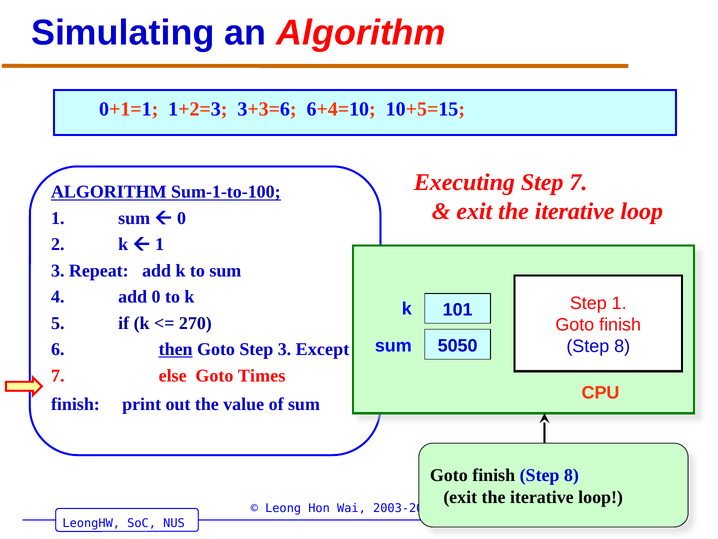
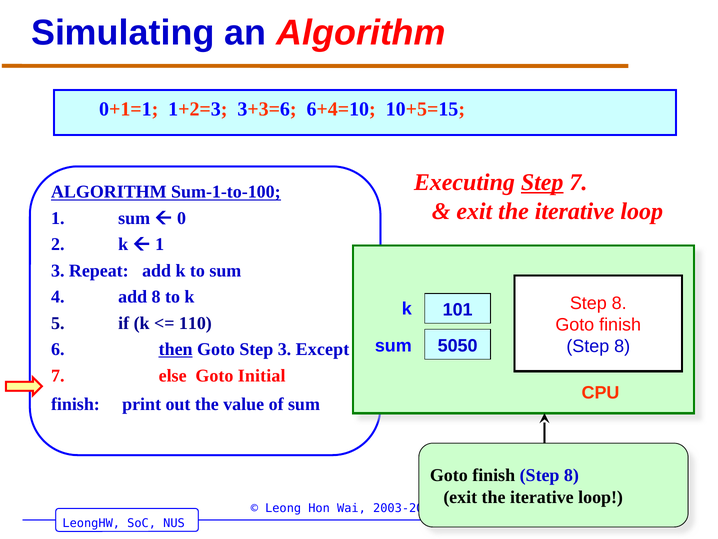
Step underline: none -> present (542, 182)
add 0: 0 -> 8 (156, 297)
101 Step 1: 1 -> 8 (619, 303)
270: 270 -> 110 (195, 323)
Times: Times -> Initial (262, 375)
